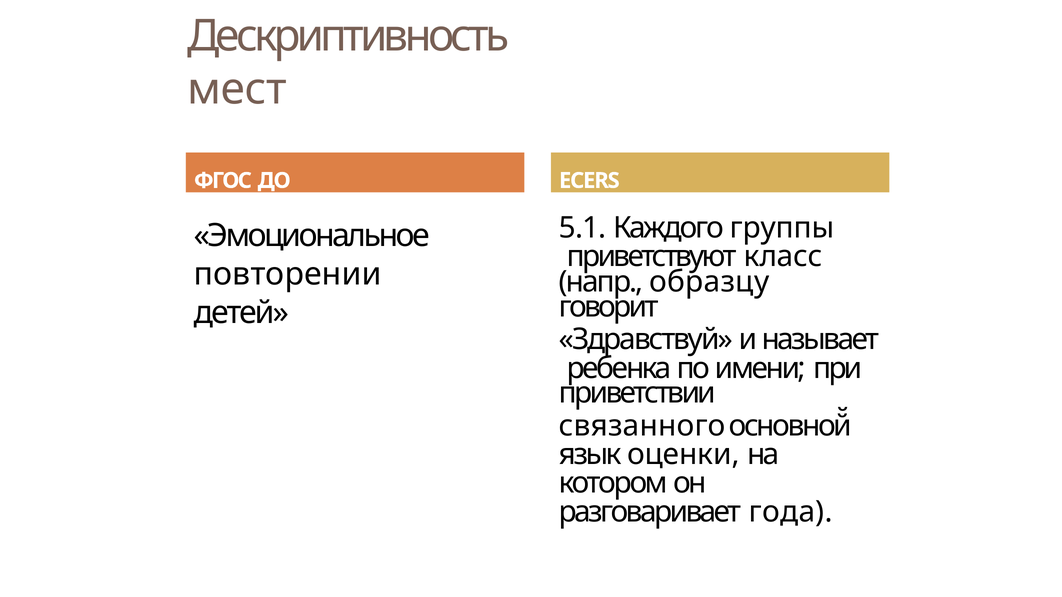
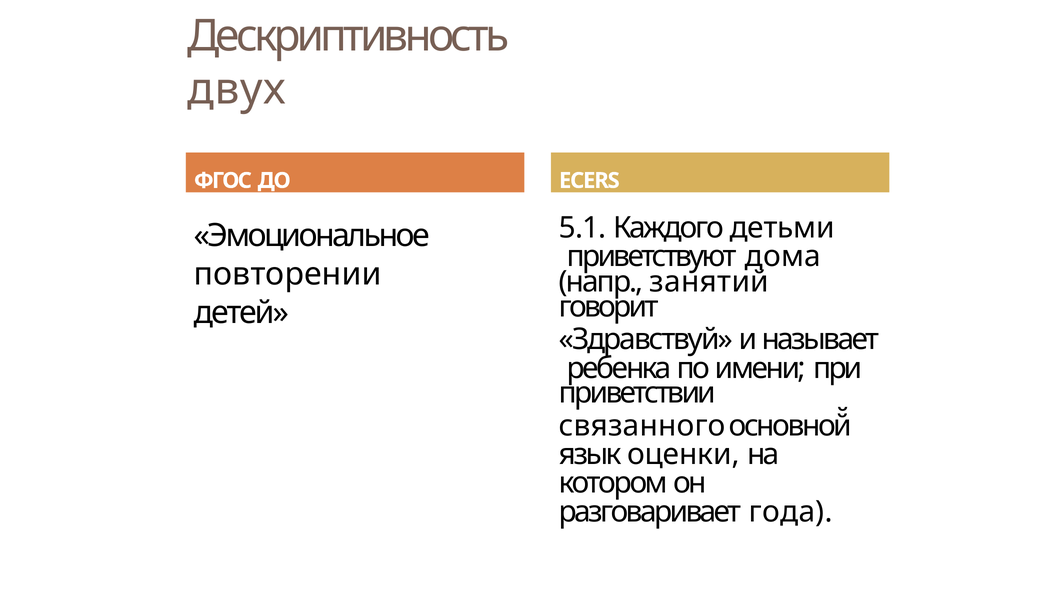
мест: мест -> двух (237, 89)
группы: группы -> детьми (782, 228)
класс: класс -> дома (783, 256)
образцу: образцу -> занятий (709, 282)
